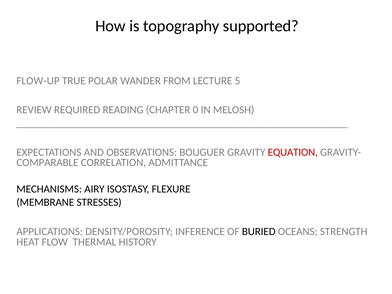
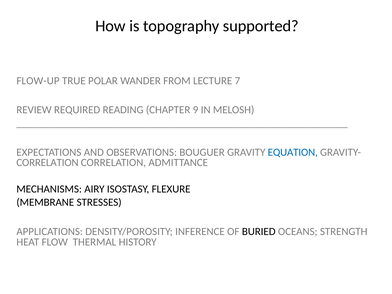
5: 5 -> 7 (237, 81)
0: 0 -> 9 (196, 110)
EQUATION colour: red -> blue (293, 152)
COMPARABLE: COMPARABLE -> CORRELATION (47, 163)
